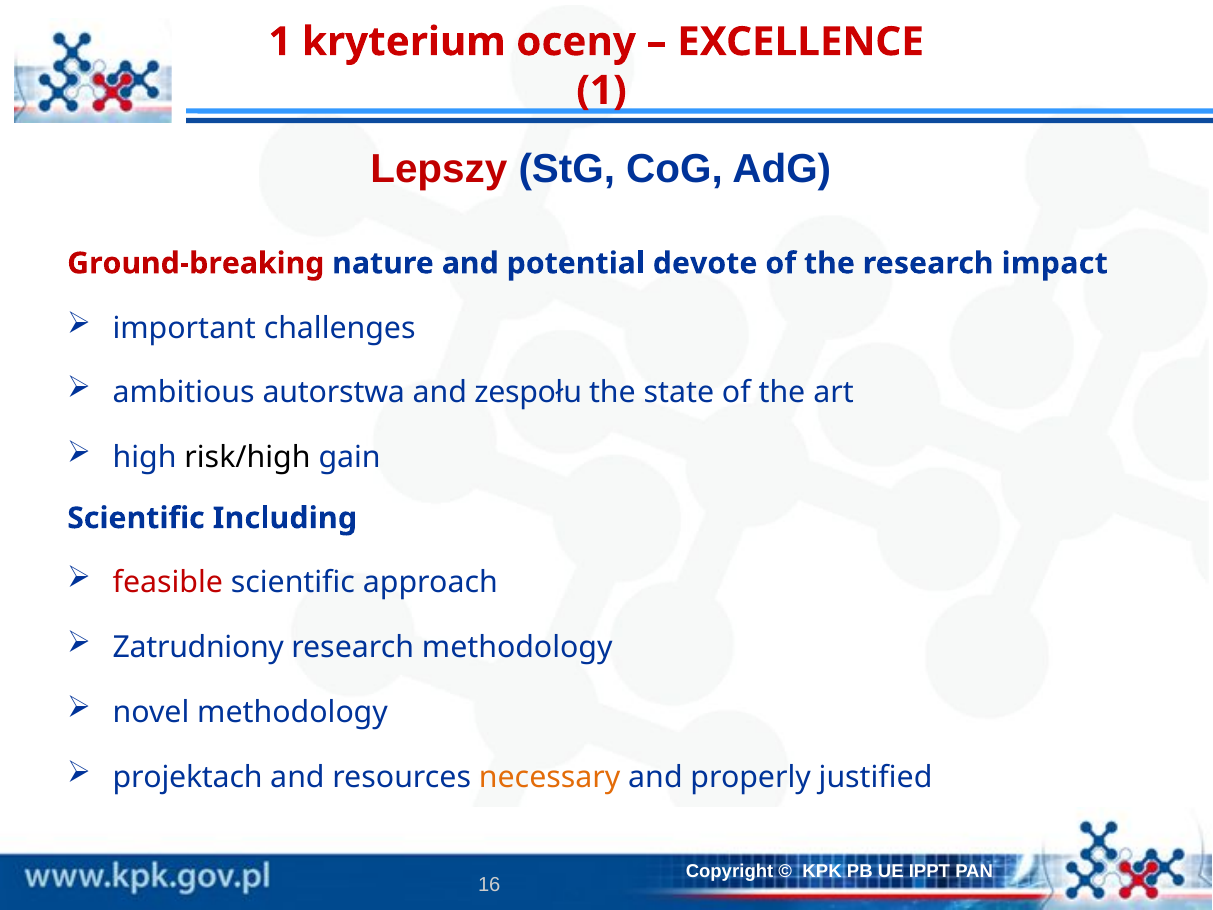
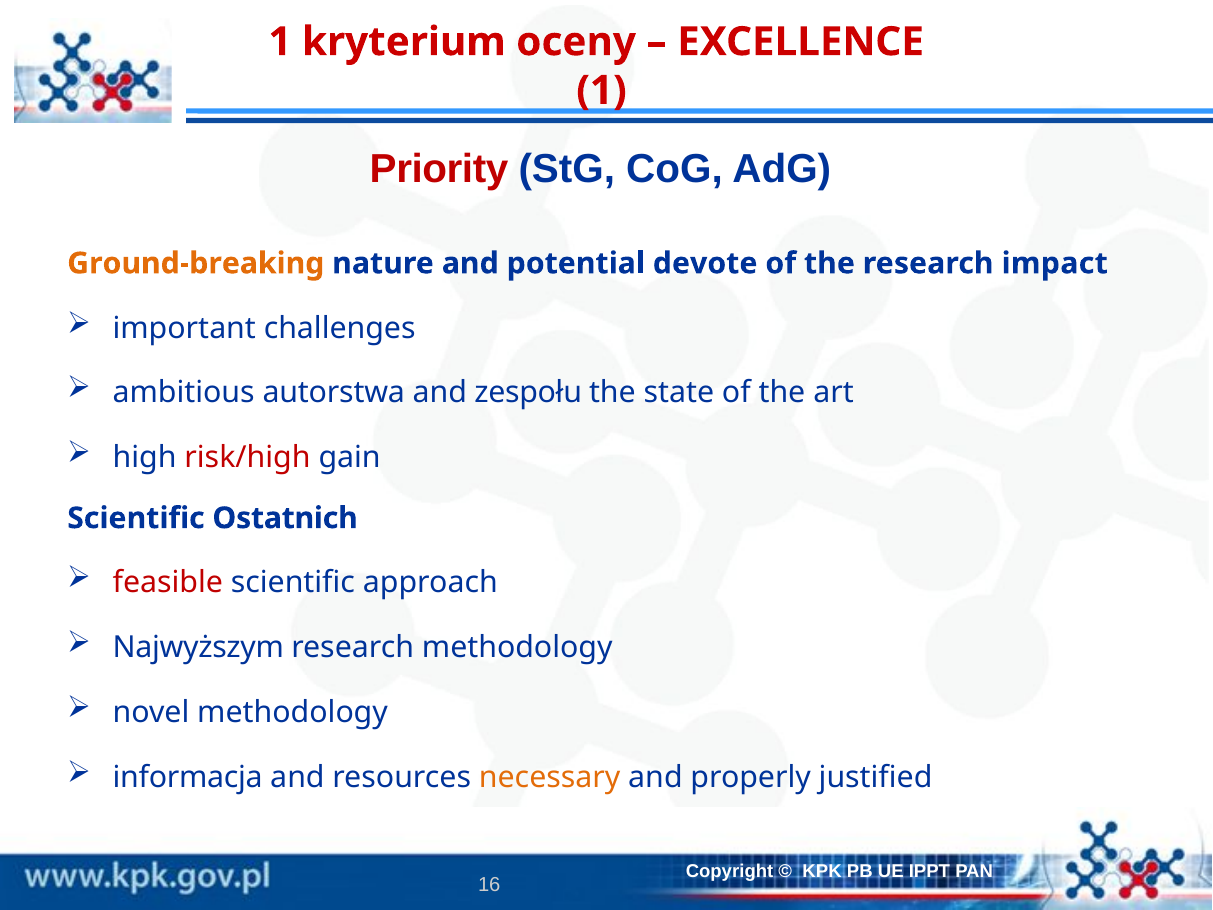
Lepszy: Lepszy -> Priority (439, 169)
Ground-breaking colour: red -> orange (196, 263)
risk/high colour: black -> red (248, 457)
Including: Including -> Ostatnich (285, 518)
Zatrudniony: Zatrudniony -> Najwyższym (198, 647)
projektach: projektach -> informacja (188, 777)
